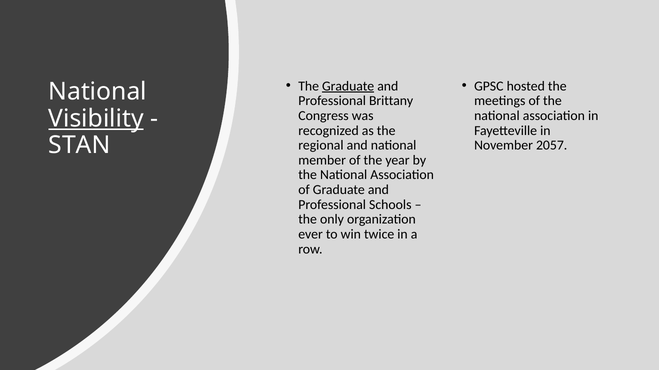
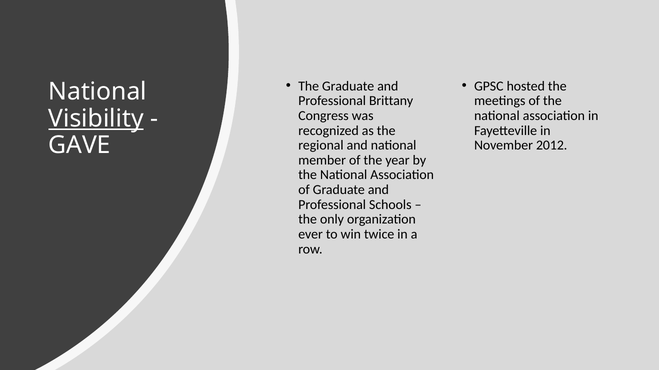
Graduate underline: present -> none (348, 86)
STAN: STAN -> GAVE (79, 145)
2057: 2057 -> 2012 (552, 146)
